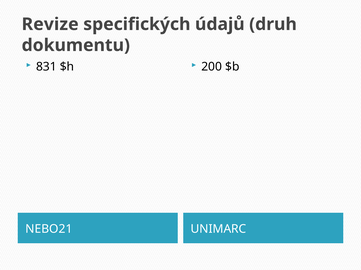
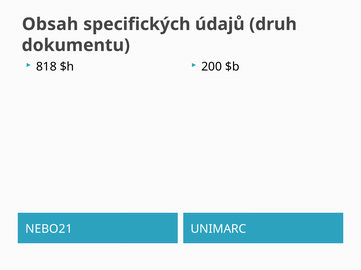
Revize: Revize -> Obsah (50, 24)
831: 831 -> 818 (46, 67)
